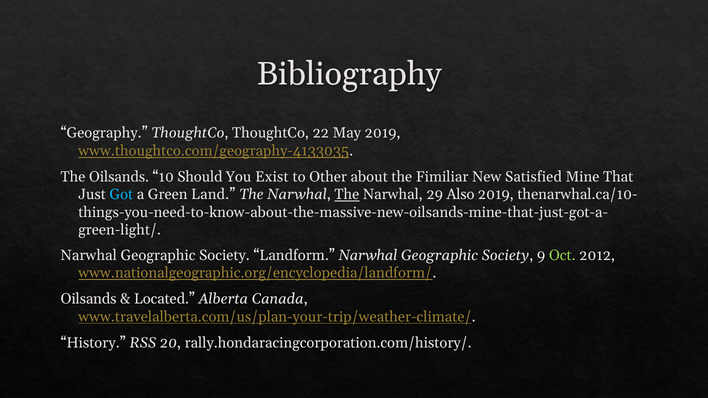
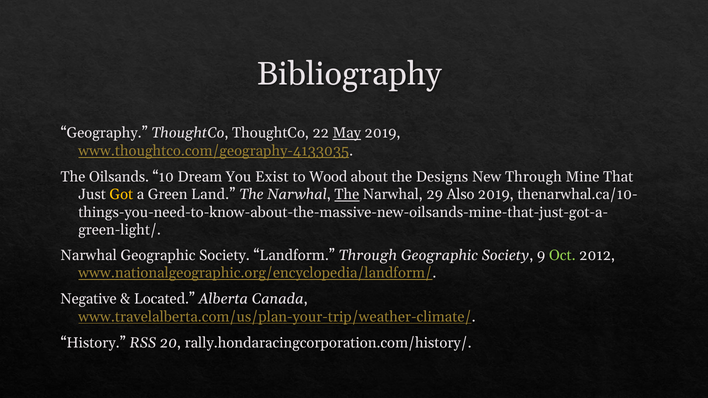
May underline: none -> present (347, 133)
Should: Should -> Dream (200, 177)
Other: Other -> Wood (328, 177)
Fimiliar: Fimiliar -> Designs (442, 177)
New Satisfied: Satisfied -> Through (533, 177)
Got colour: light blue -> yellow (121, 195)
Landform Narwhal: Narwhal -> Through (368, 255)
Oilsands: Oilsands -> Negative (89, 299)
